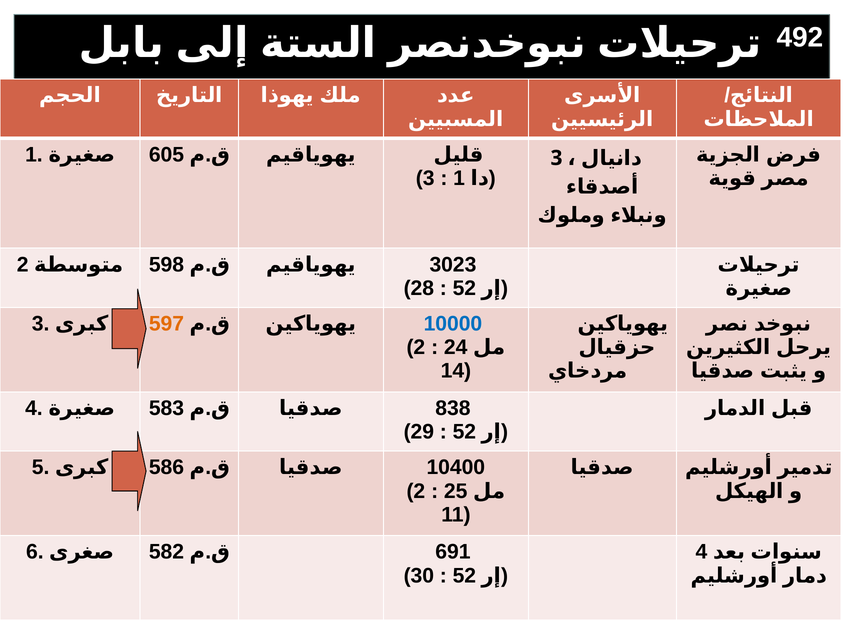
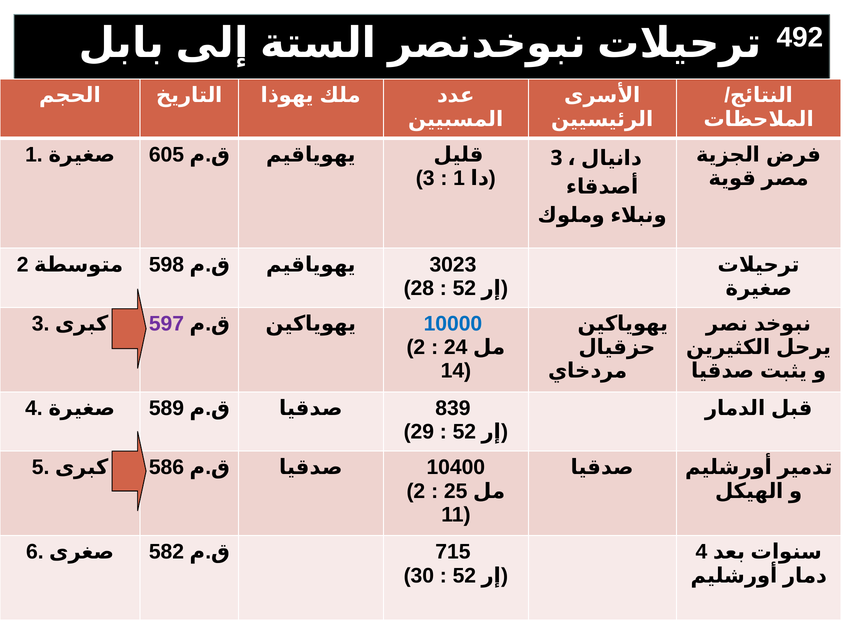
597 colour: orange -> purple (166, 324)
583: 583 -> 589 (166, 408)
838: 838 -> 839 (453, 408)
691: 691 -> 715 (453, 552)
